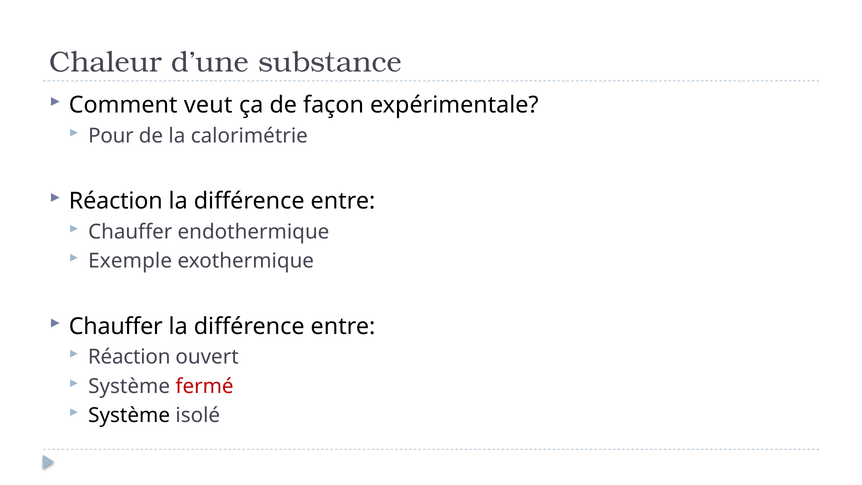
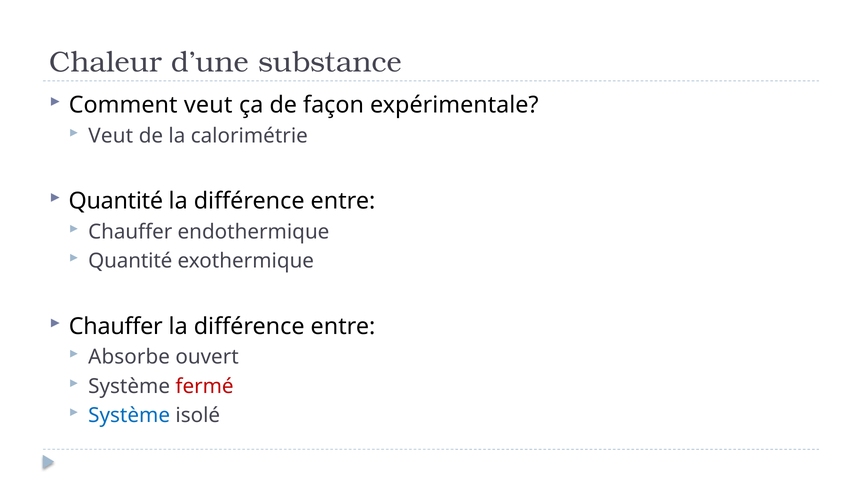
Pour: Pour -> Veut (111, 136)
Réaction: Réaction -> Quantité (116, 201)
Exemple: Exemple -> Quantité (130, 261)
Réaction: Réaction -> Absorbe (129, 357)
Système colour: black -> blue (129, 415)
